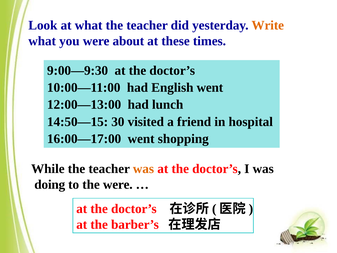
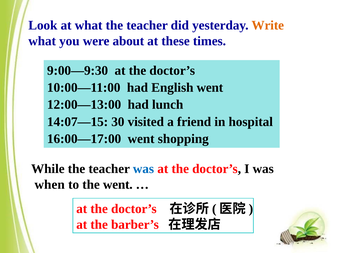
14:50—15: 14:50—15 -> 14:07—15 (78, 122)
was colour: orange -> blue (143, 169)
doing: doing -> when (50, 184)
the were: were -> went (118, 184)
